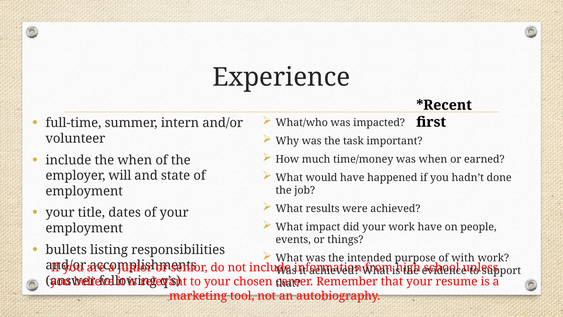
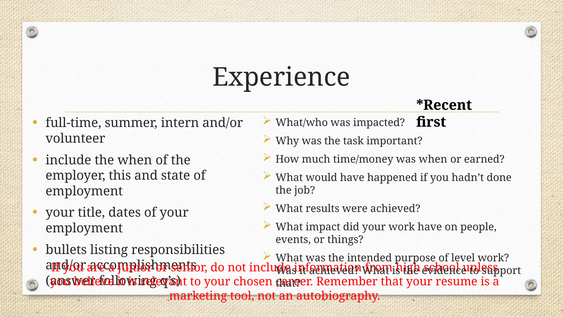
will: will -> this (120, 175)
with: with -> level (463, 258)
